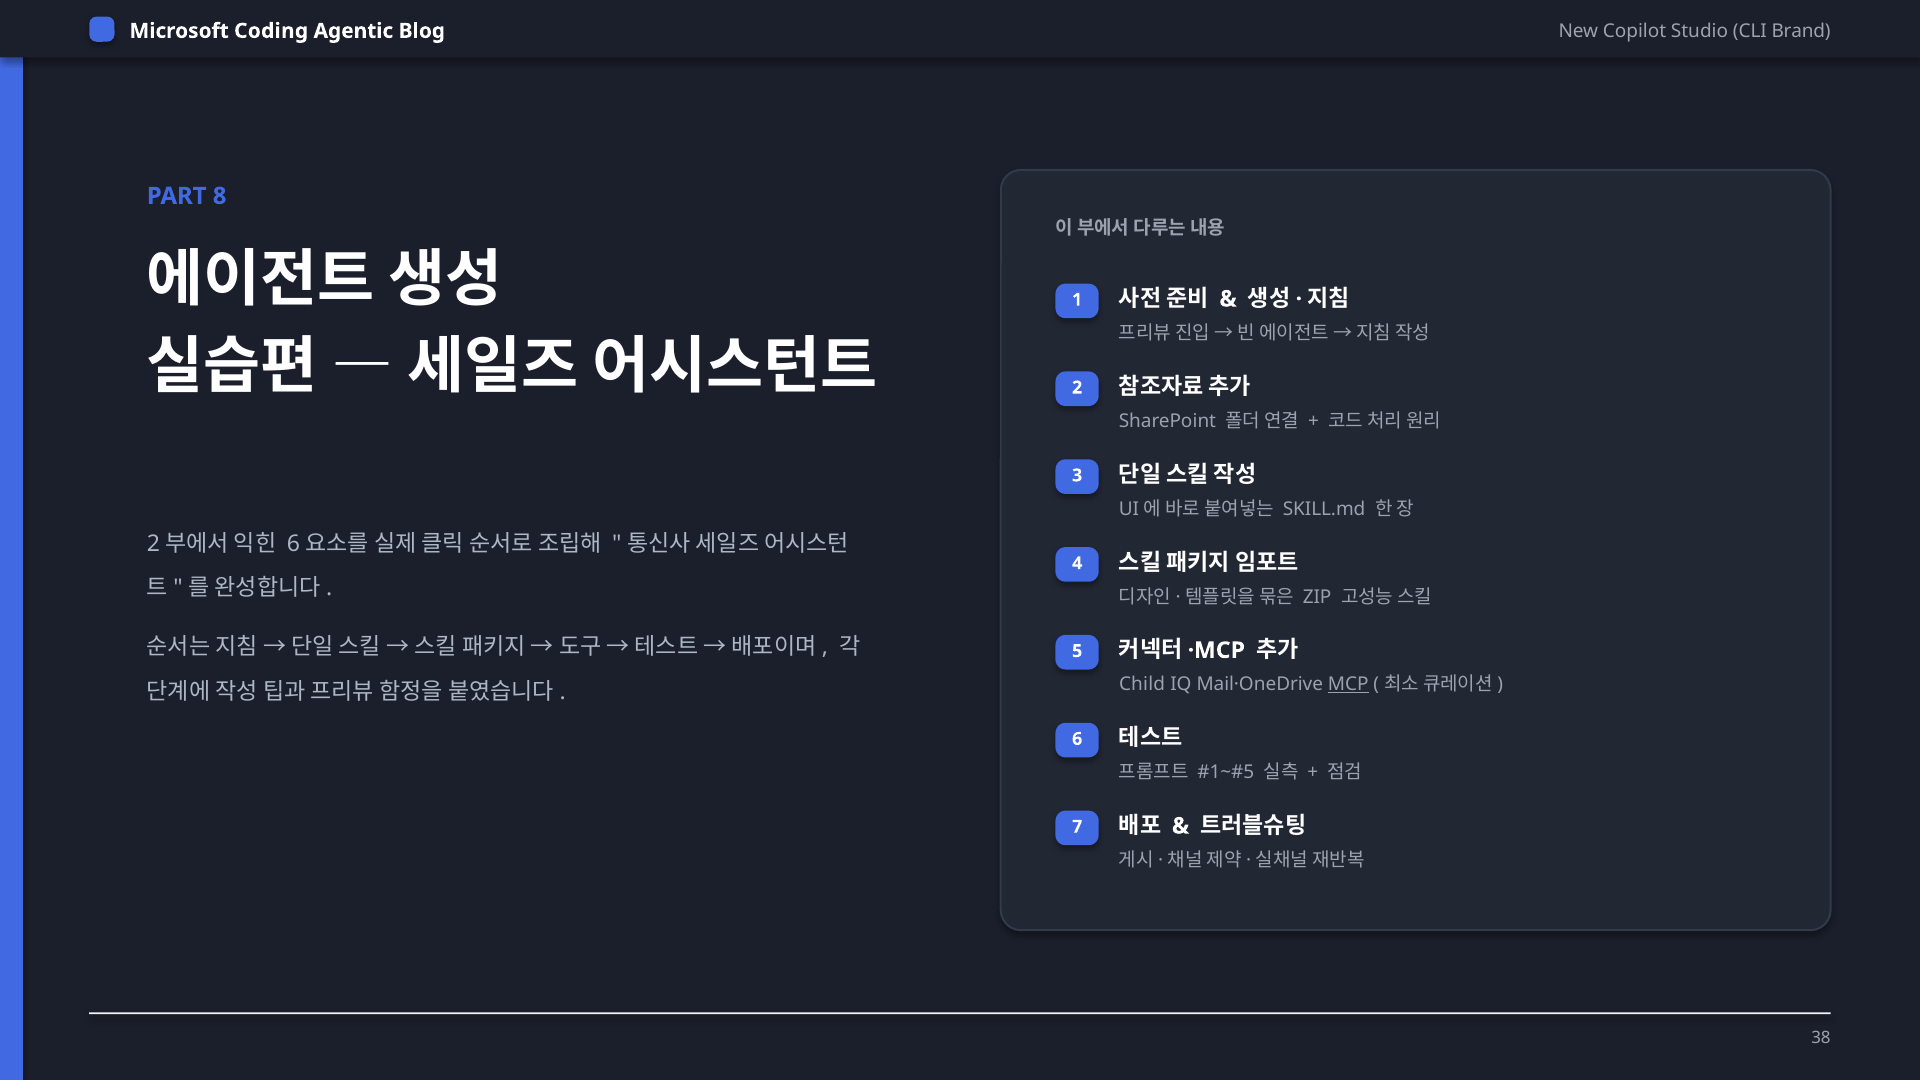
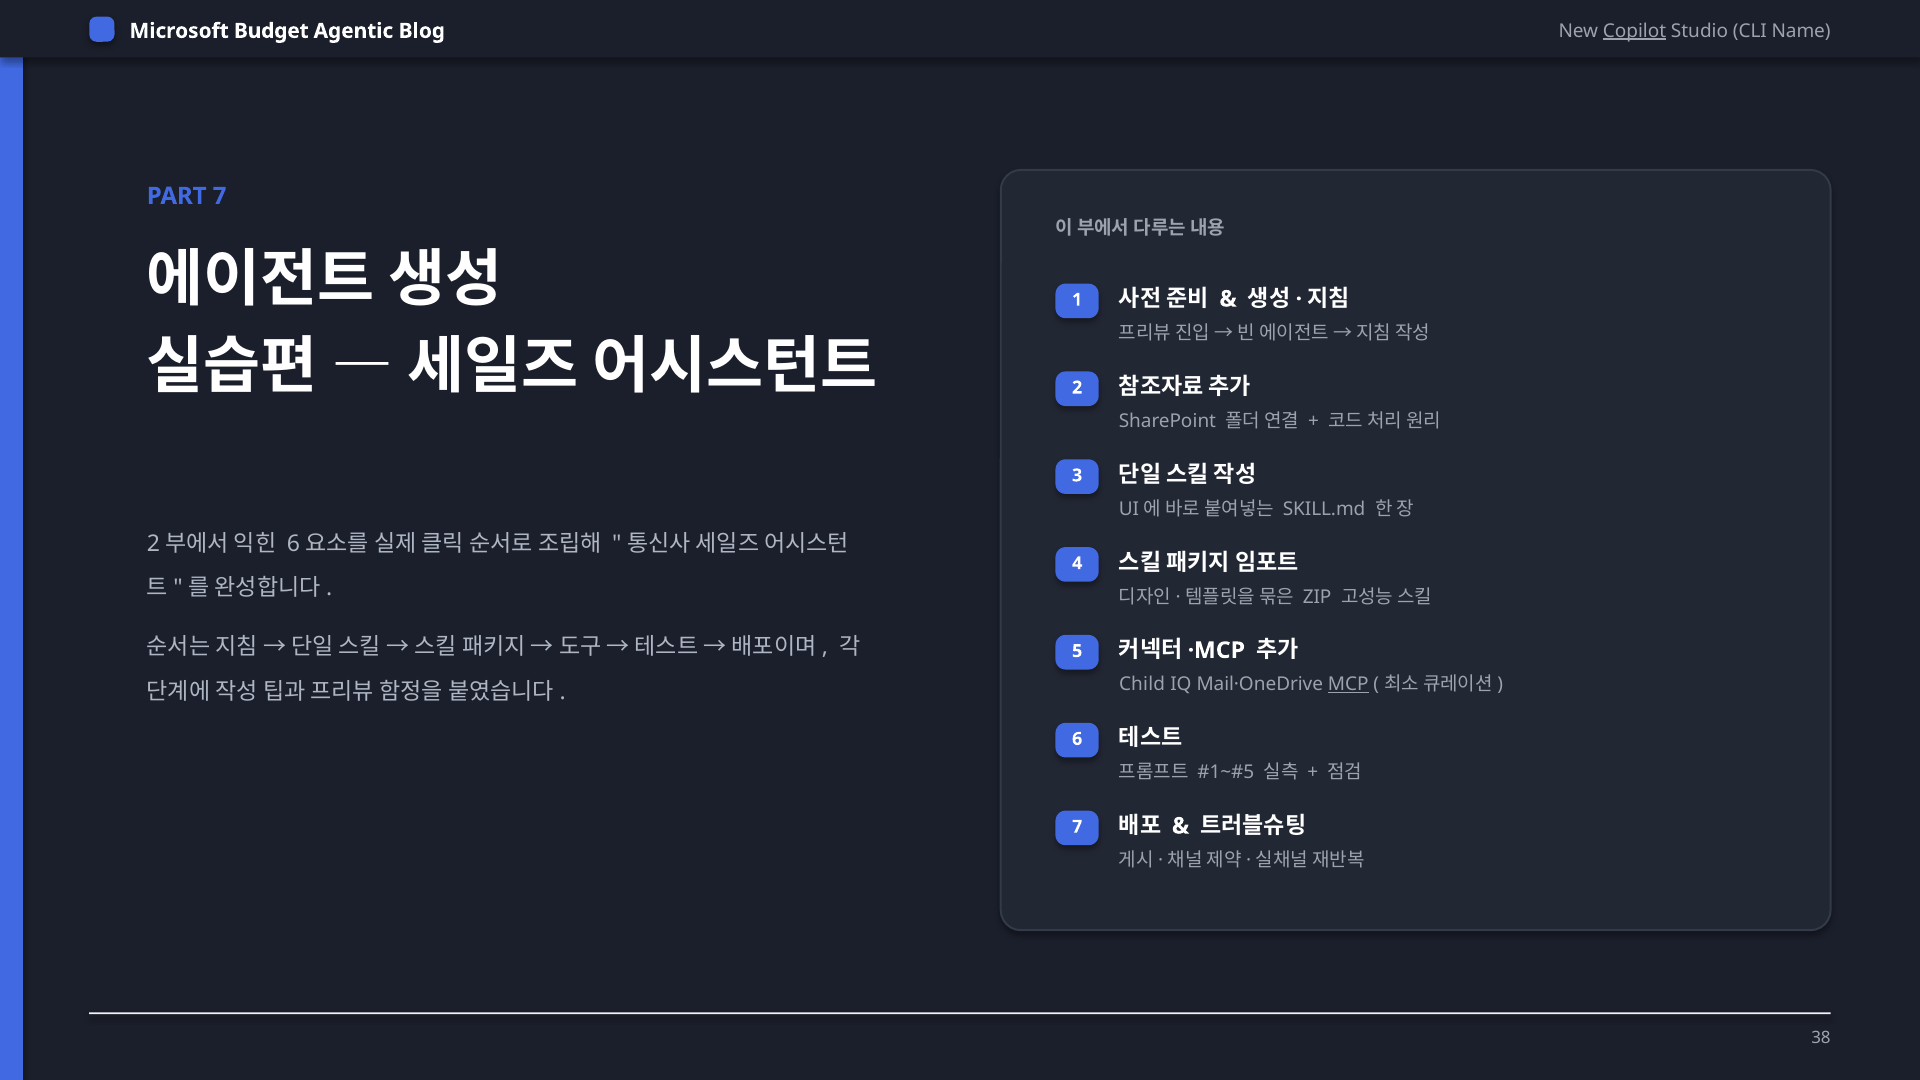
Coding: Coding -> Budget (271, 31)
Copilot underline: none -> present (1635, 31)
Brand: Brand -> Name (1801, 31)
PART 8: 8 -> 7 (220, 196)
